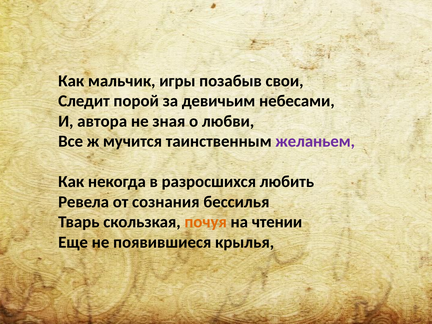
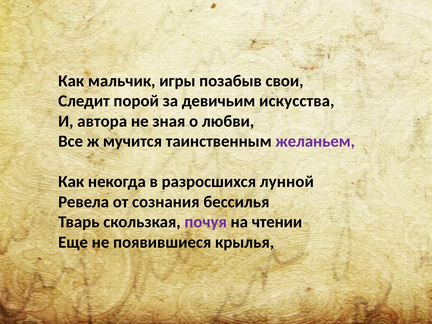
небесами: небесами -> искусства (297, 101)
любить: любить -> лунной (287, 182)
почуя colour: orange -> purple (206, 222)
